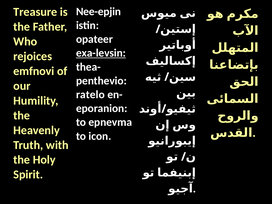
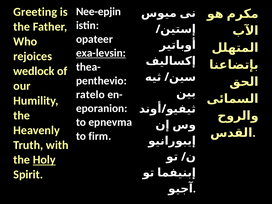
Treasure: Treasure -> Greeting (35, 12)
emfnovi: emfnovi -> wedlock (34, 71)
icon: icon -> firm (100, 136)
Holy underline: none -> present (44, 160)
